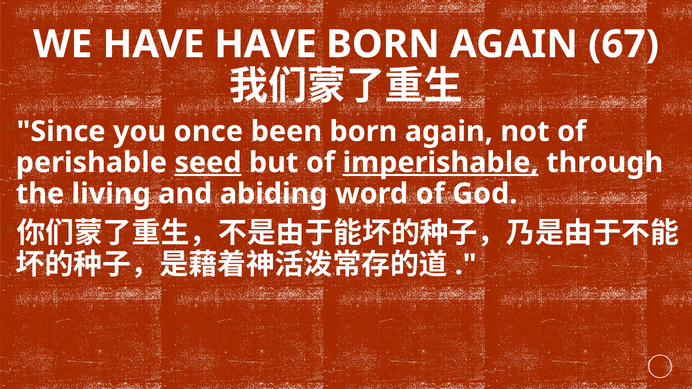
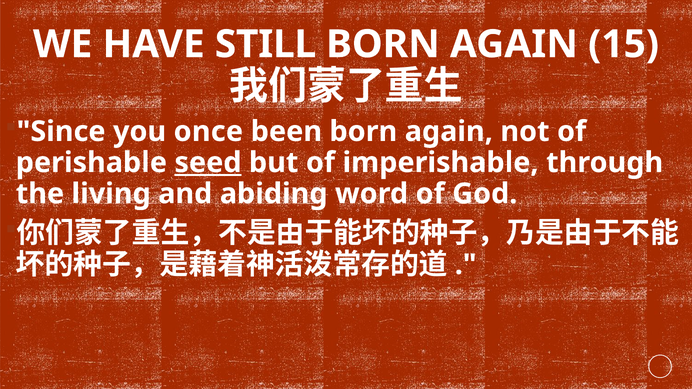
HAVE HAVE: HAVE -> STILL (266, 44)
67: 67 -> 15 (624, 44)
imperishable underline: present -> none (441, 163)
